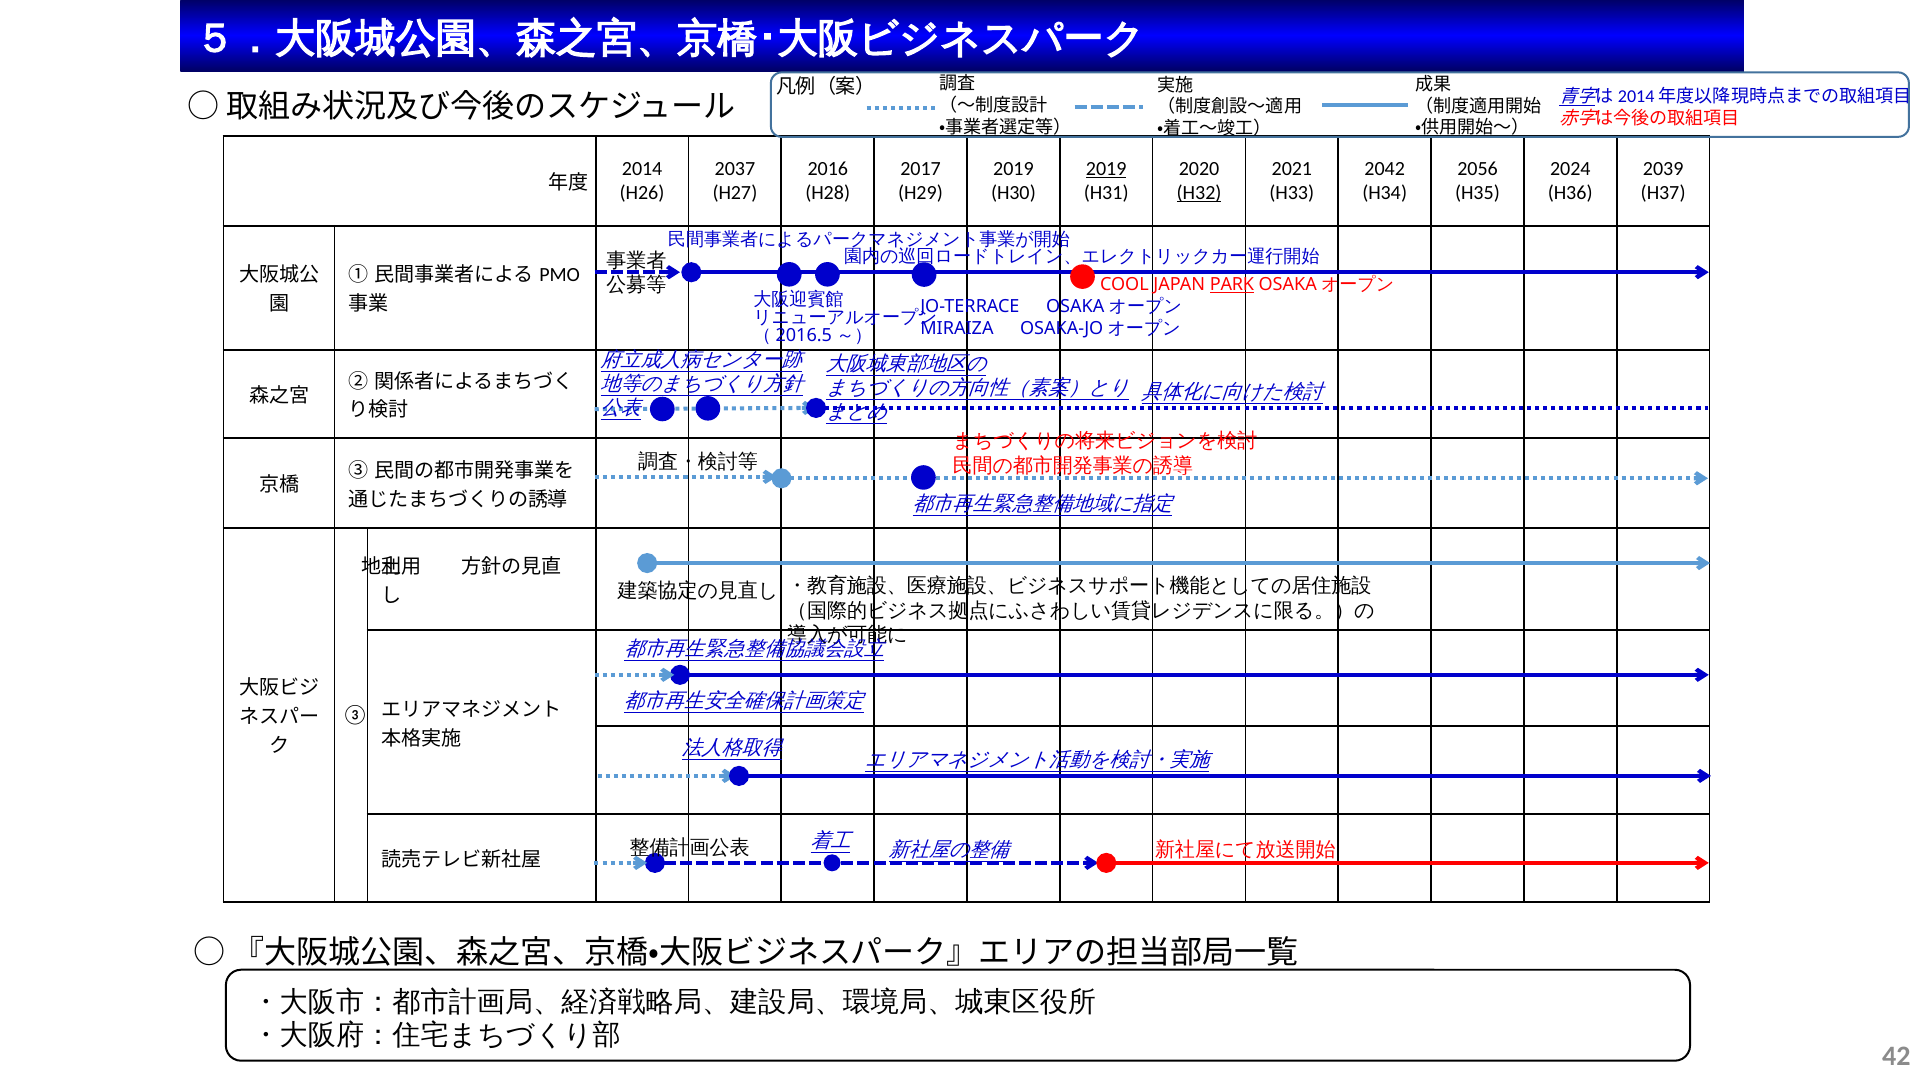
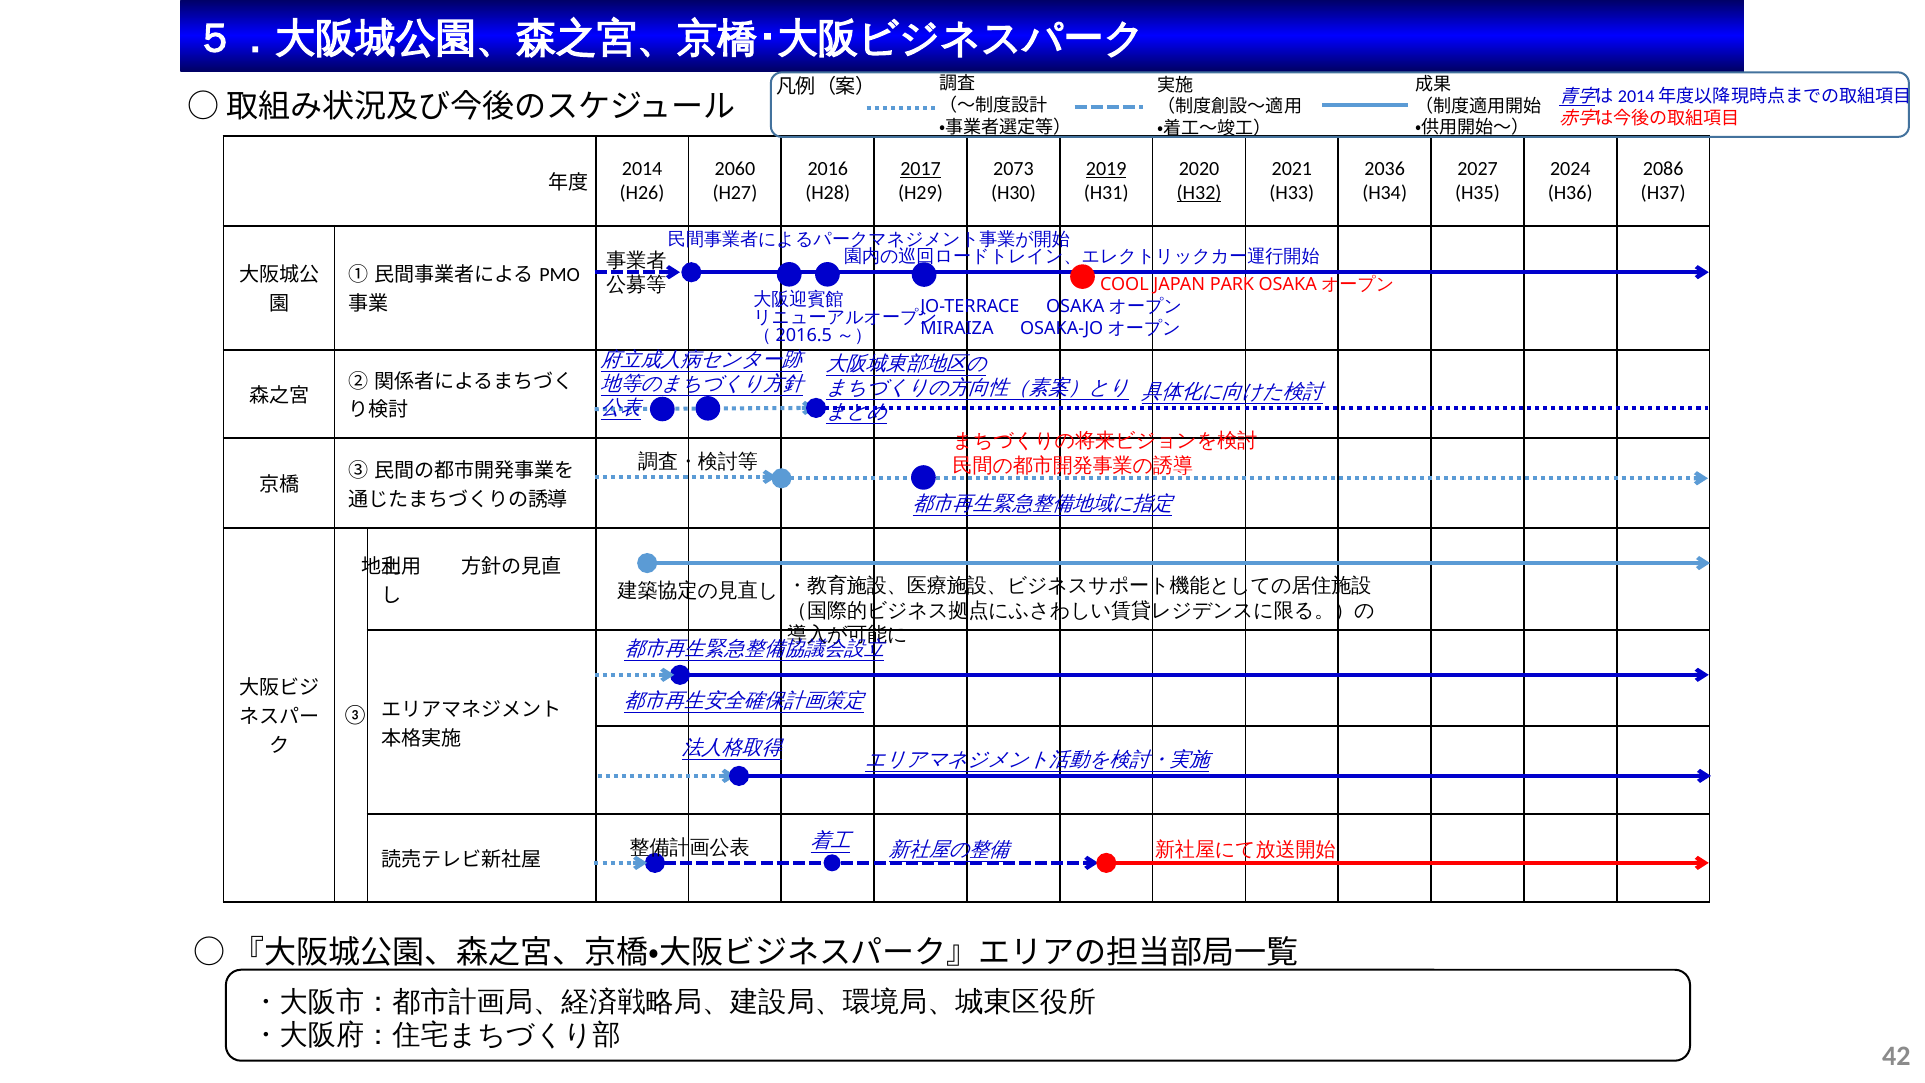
2037: 2037 -> 2060 (735, 169)
2017 underline: none -> present (921, 169)
2019: 2019 -> 2073 (1013, 169)
2042: 2042 -> 2036 (1385, 169)
2056: 2056 -> 2027 (1478, 169)
2039: 2039 -> 2086 (1663, 169)
PARK underline: present -> none (1232, 285)
